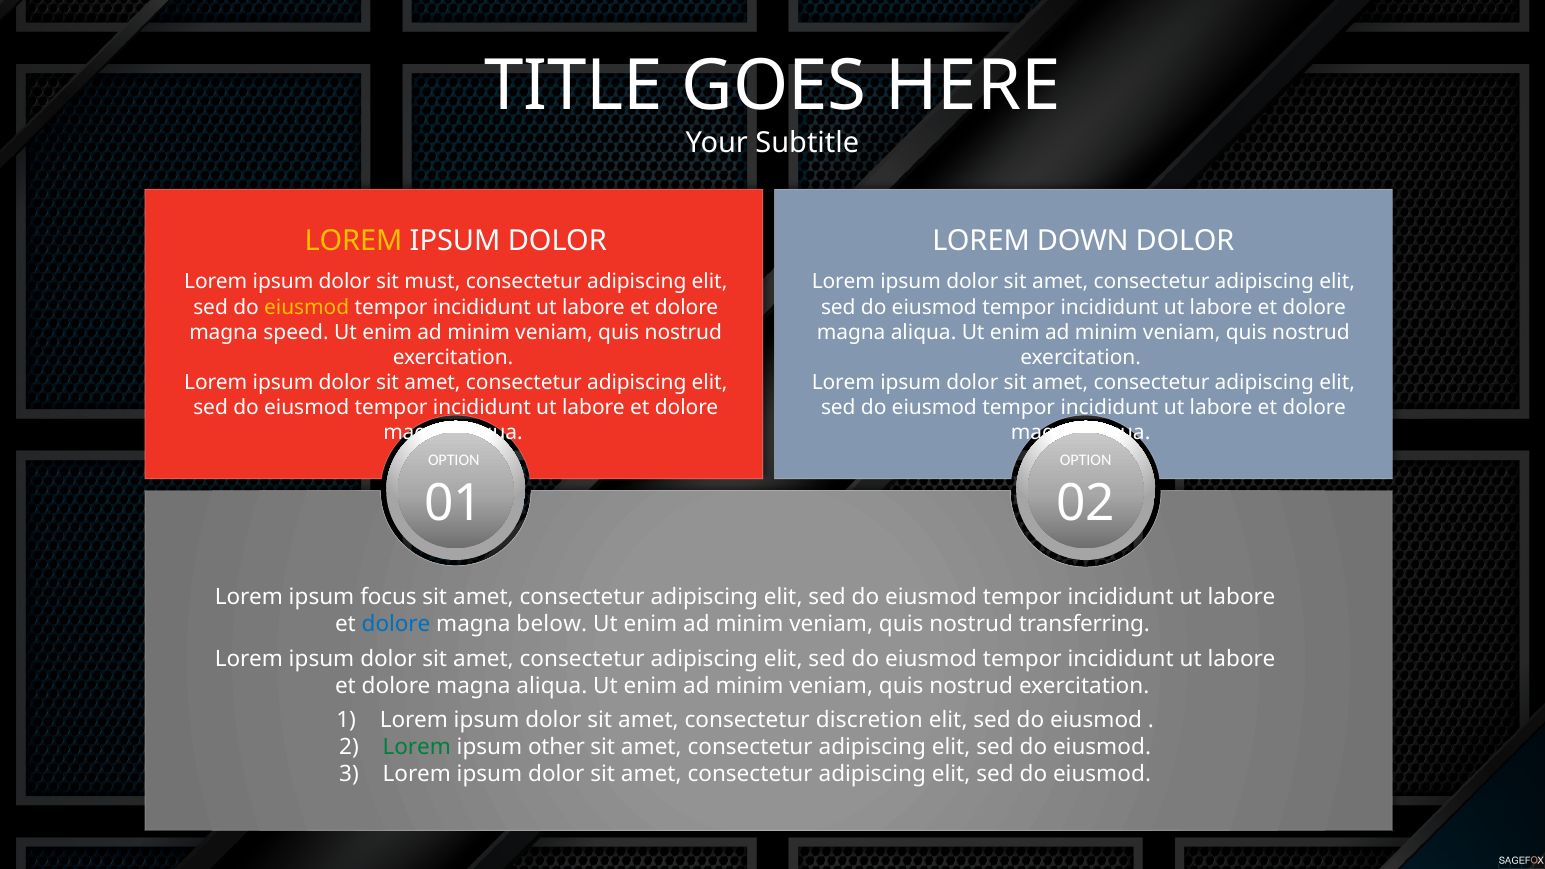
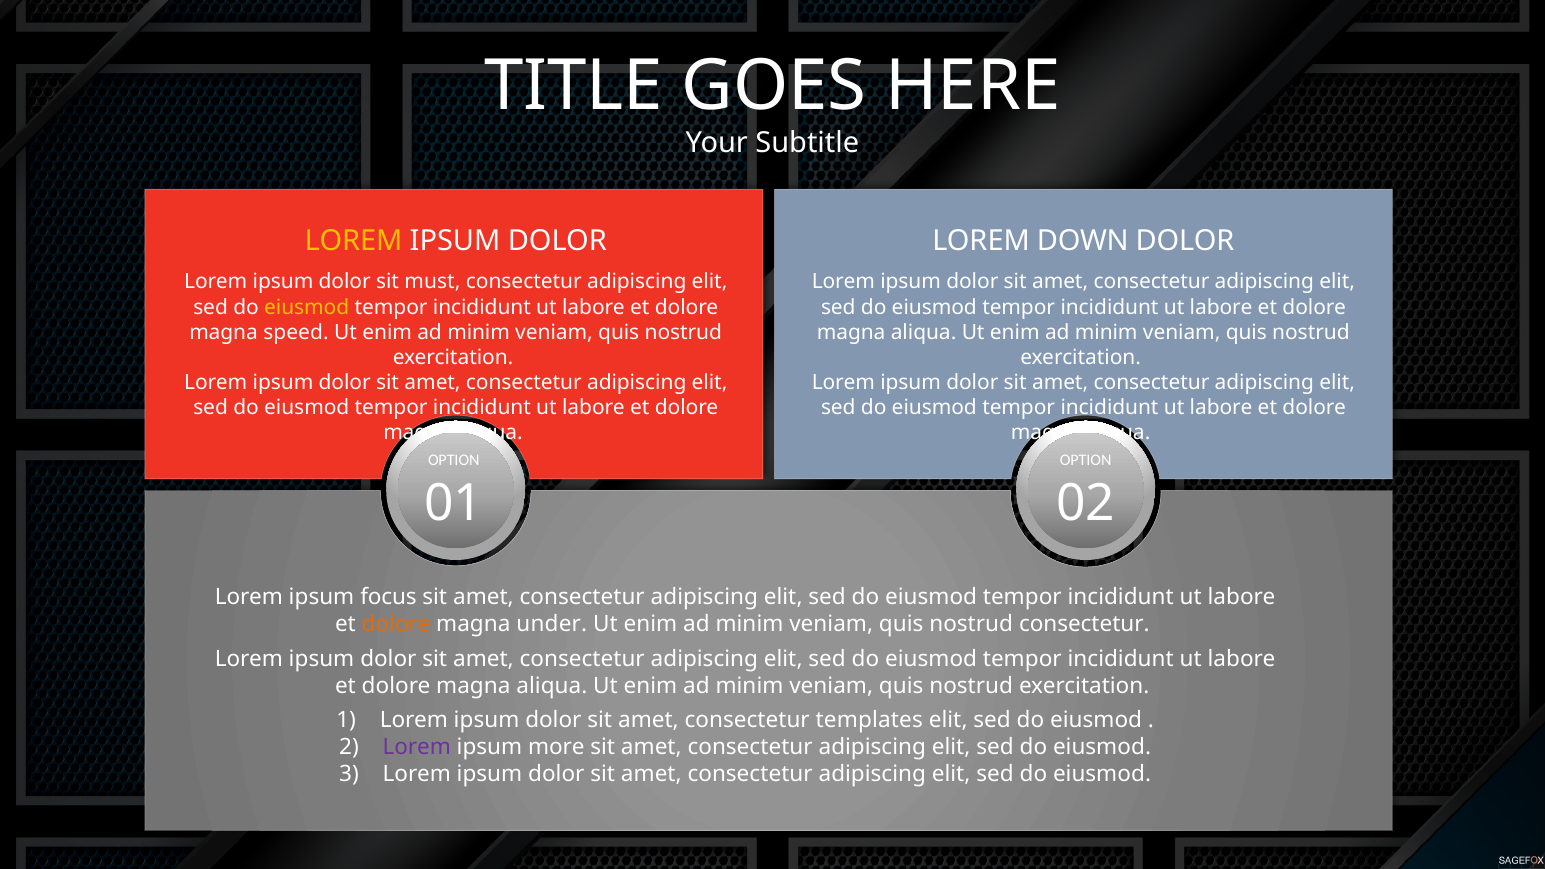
dolore colour: blue -> orange (396, 624)
below: below -> under (552, 624)
nostrud transferring: transferring -> consectetur (1084, 624)
discretion: discretion -> templates (869, 720)
Lorem colour: green -> purple (417, 747)
other: other -> more (556, 747)
